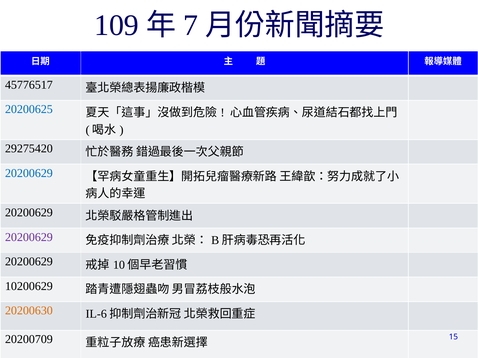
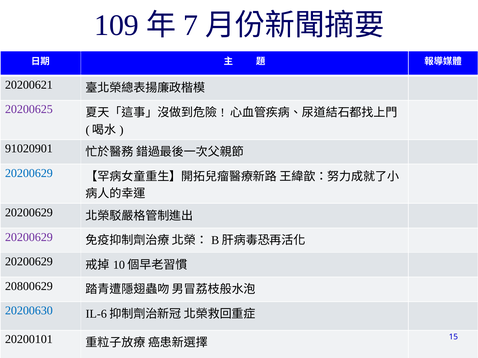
45776517: 45776517 -> 20200621 (29, 85)
20200625 colour: blue -> purple (29, 109)
29275420: 29275420 -> 91020901 (29, 149)
10200629: 10200629 -> 20800629 (29, 287)
20200630 colour: orange -> blue (29, 311)
20200709: 20200709 -> 20200101 (29, 340)
